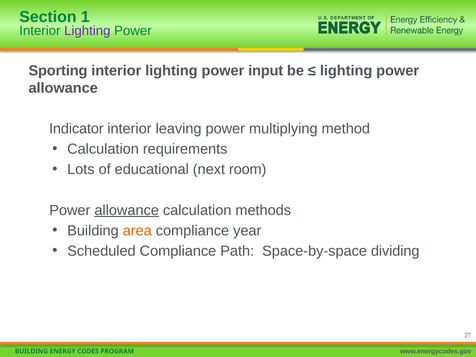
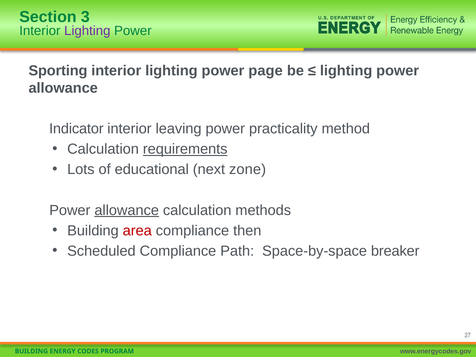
1: 1 -> 3 (85, 17)
input: input -> page (266, 71)
multiplying: multiplying -> practicality (283, 129)
requirements underline: none -> present (185, 149)
room: room -> zone (248, 170)
area colour: orange -> red (137, 231)
year: year -> then (247, 231)
dividing: dividing -> breaker (395, 251)
